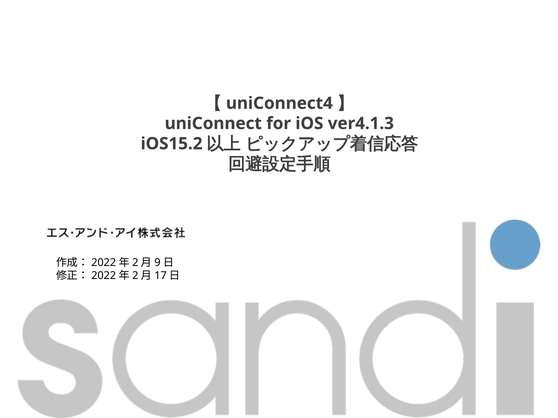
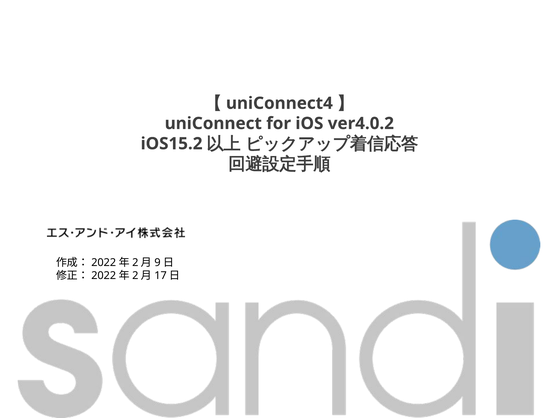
ver4.1.3: ver4.1.3 -> ver4.0.2 (361, 124)
